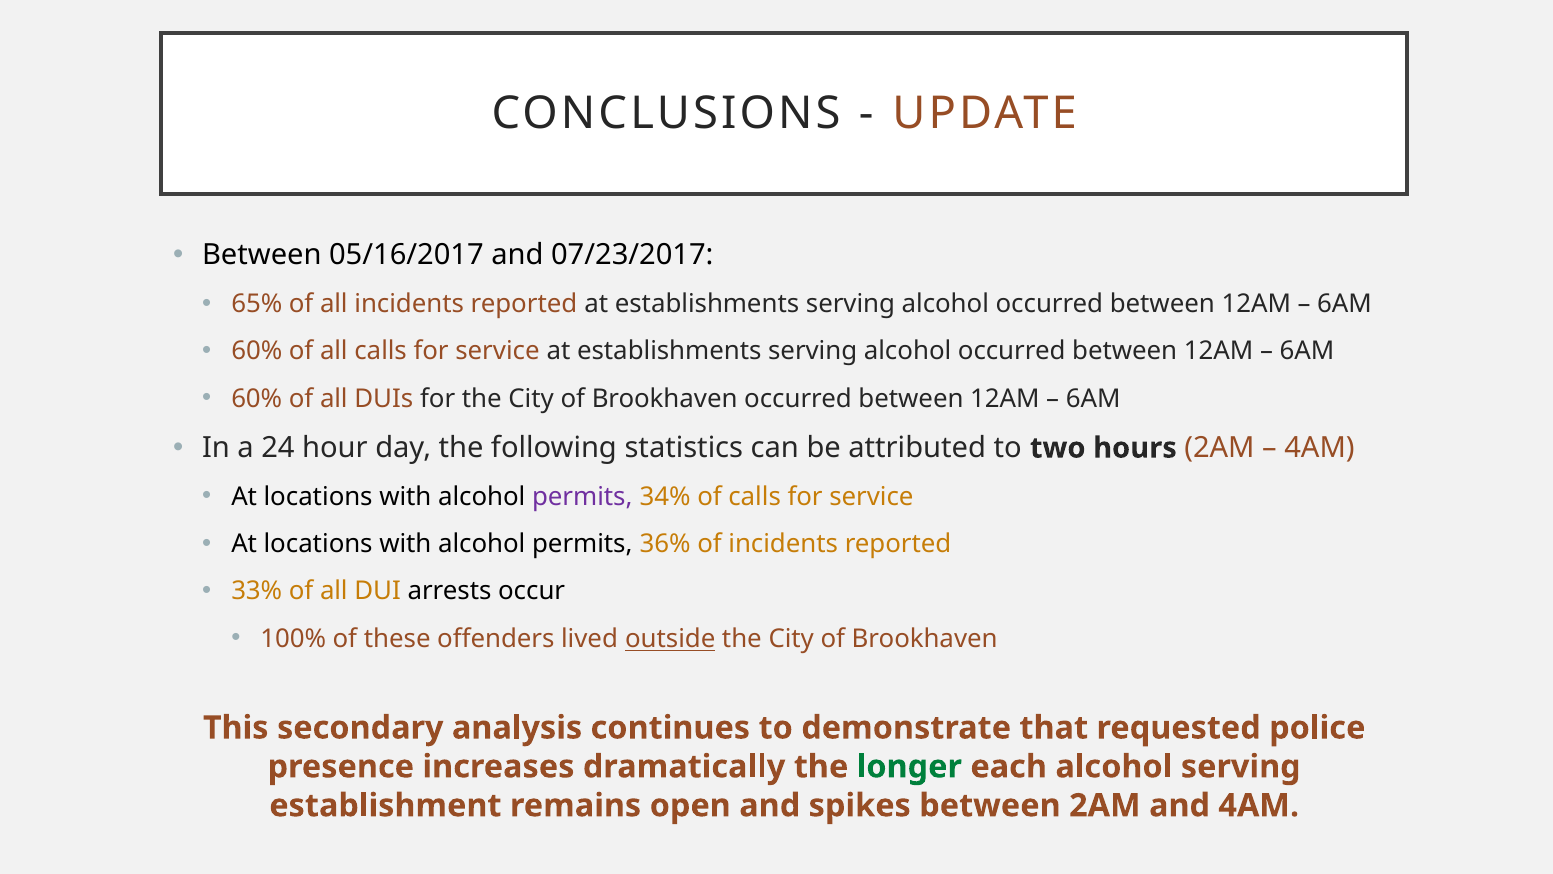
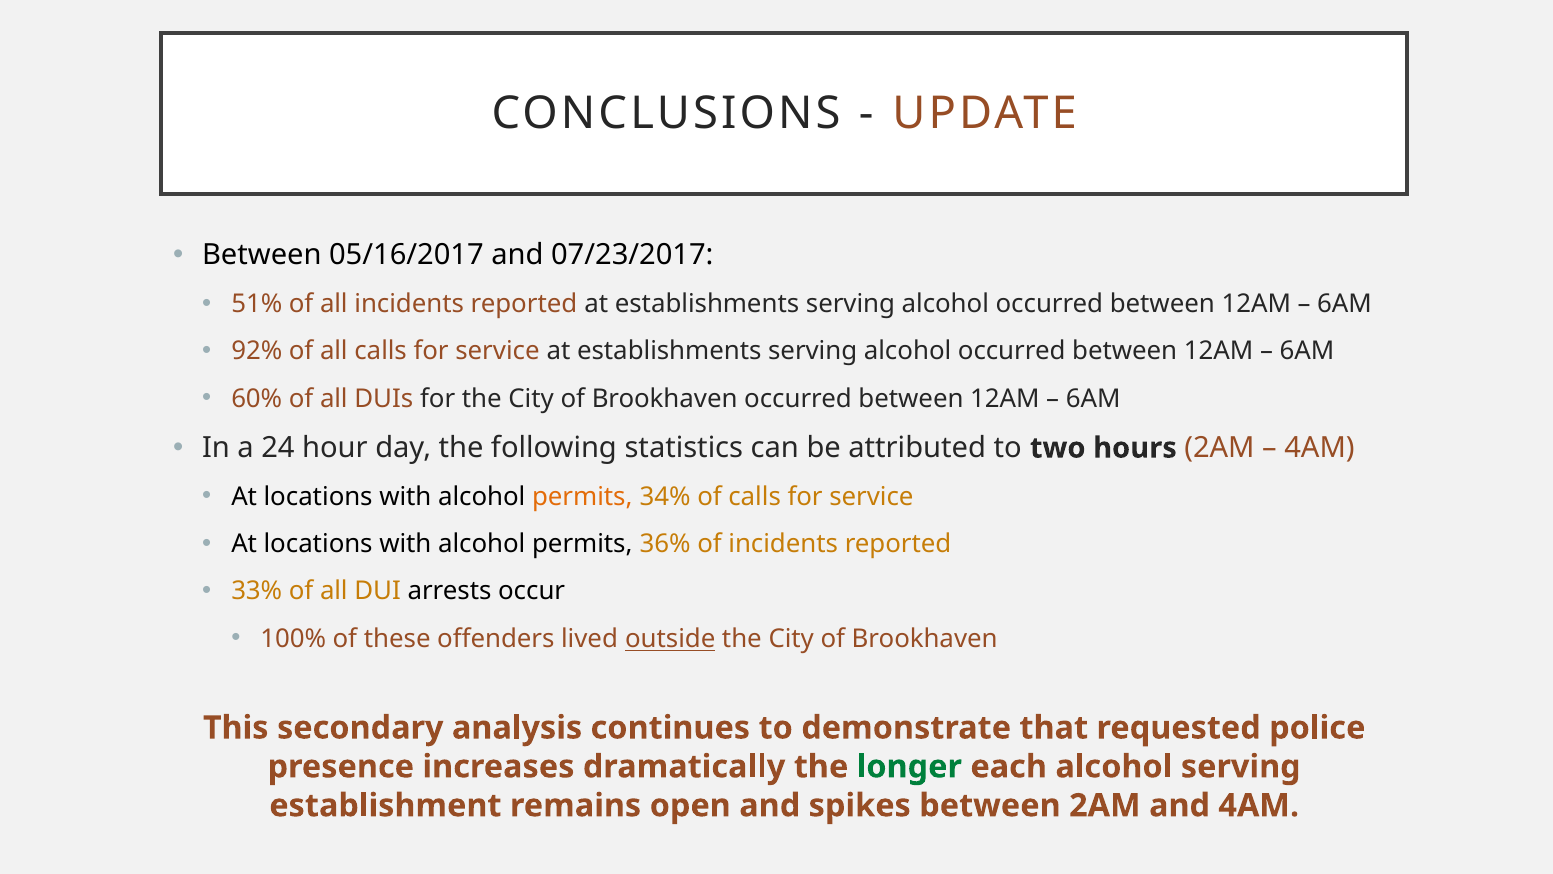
65%: 65% -> 51% (257, 304)
60%: 60% -> 92% (257, 351)
permits colour: purple -> orange (582, 497)
